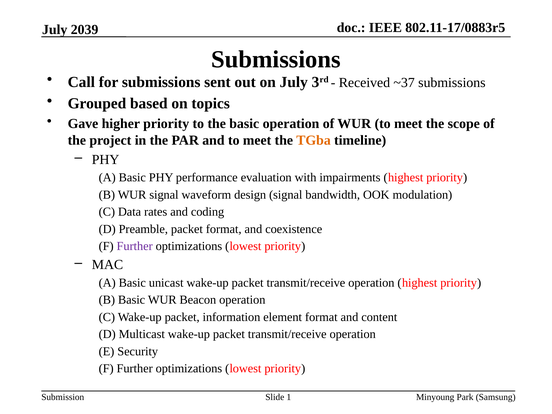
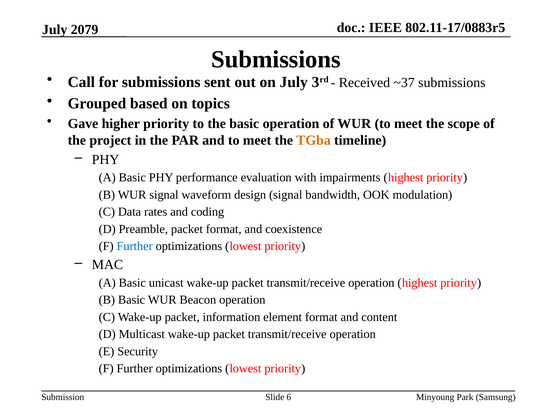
2039: 2039 -> 2079 (85, 29)
Further colour: purple -> blue (135, 246)
1: 1 -> 6 (289, 397)
